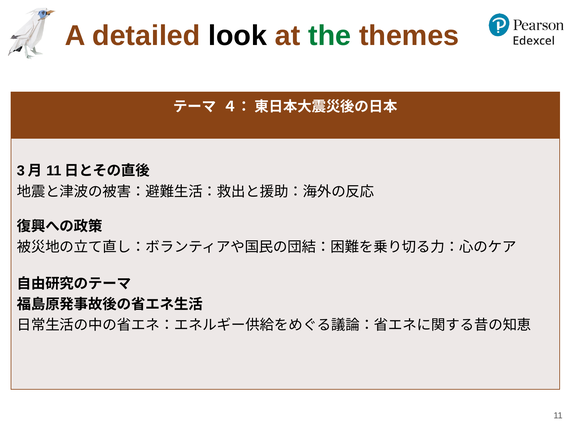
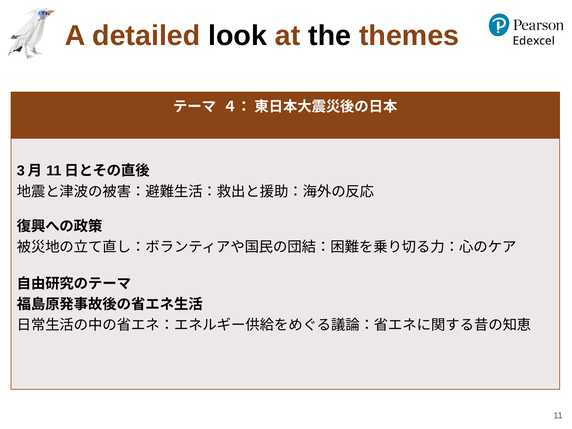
the colour: green -> black (330, 36)
